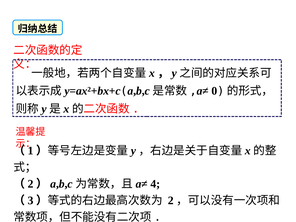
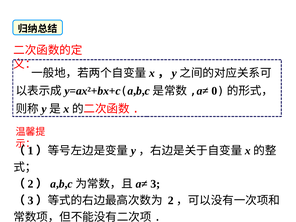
4: 4 -> 3 (155, 184)
